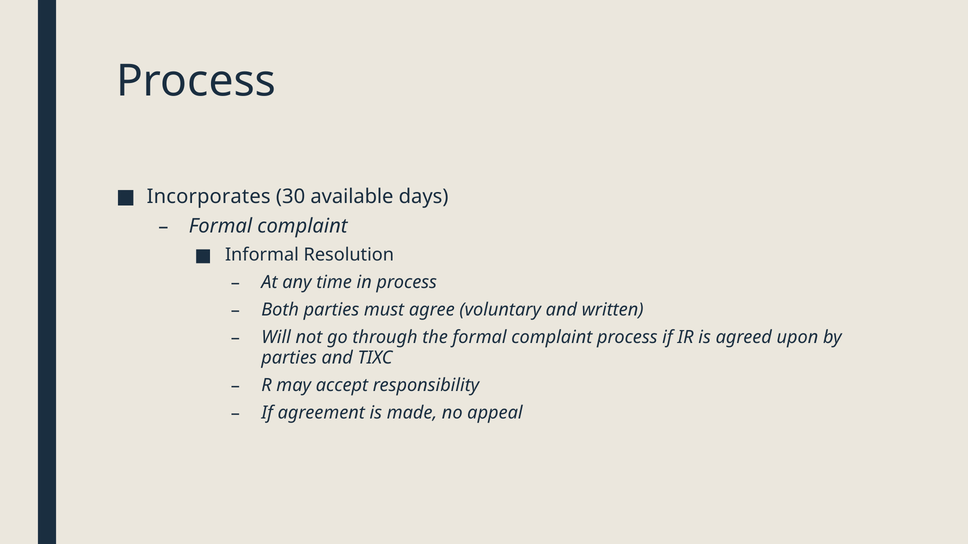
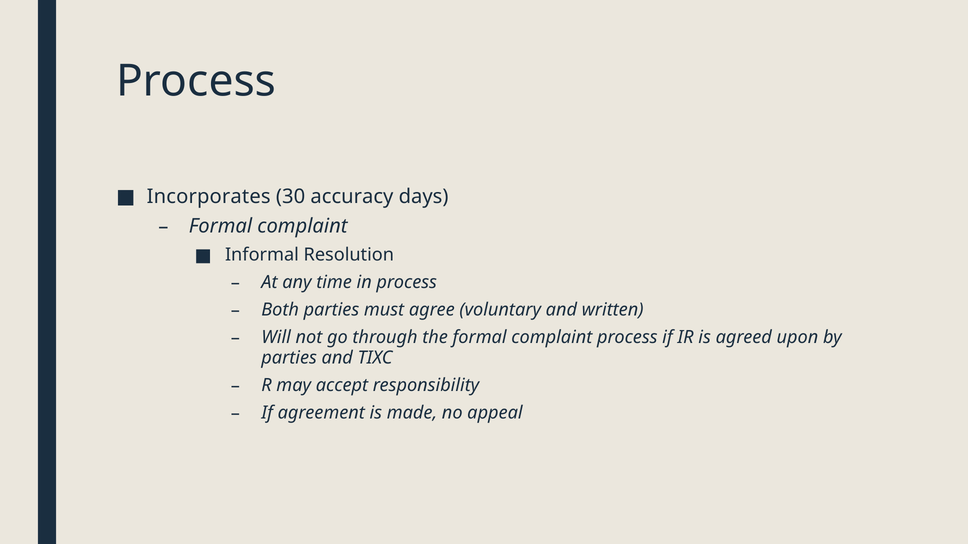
available: available -> accuracy (352, 197)
